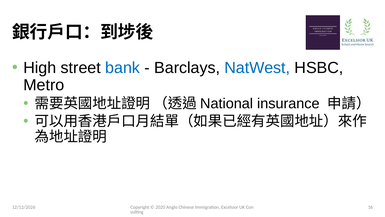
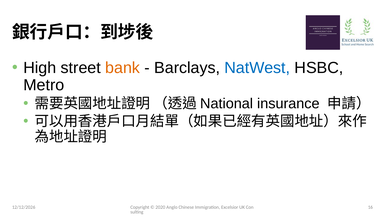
bank colour: blue -> orange (123, 68)
